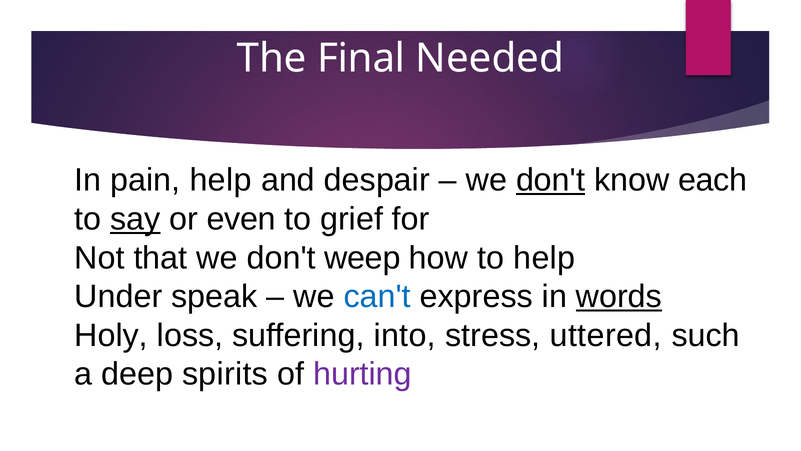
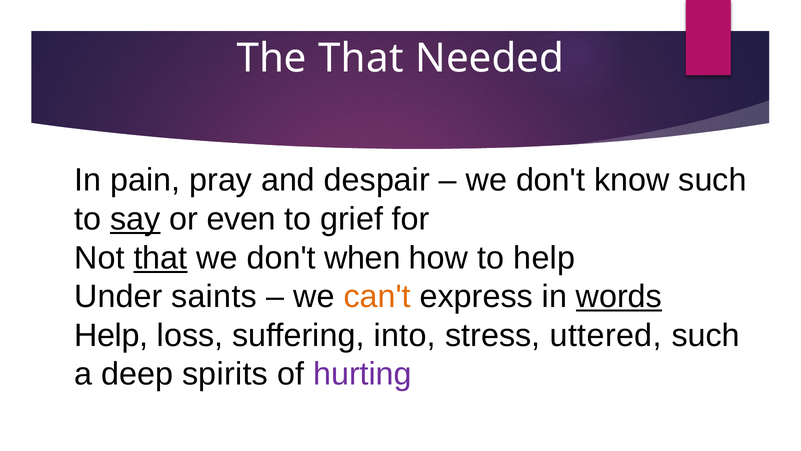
The Final: Final -> That (361, 58)
pain help: help -> pray (221, 180)
don't underline: present -> none (551, 180)
know each: each -> such (712, 180)
that underline: none -> present (160, 258)
weep: weep -> when (362, 258)
speak: speak -> saints (214, 296)
can't colour: blue -> orange (377, 296)
Holy: Holy -> Help (111, 335)
